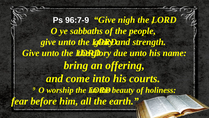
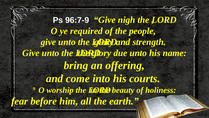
sabbaths: sabbaths -> required (86, 31)
